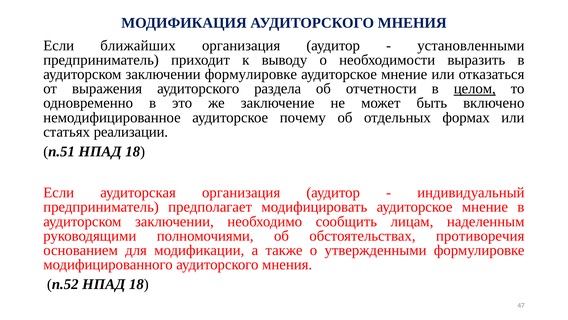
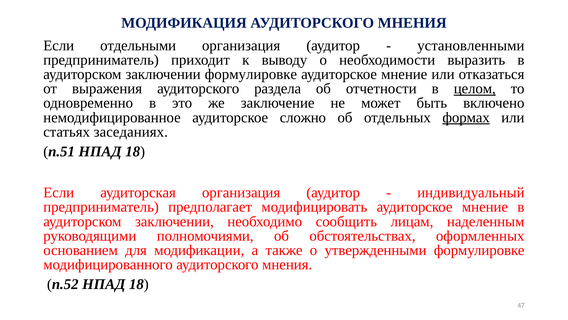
ближайших: ближайших -> отдельными (138, 45)
почему: почему -> сложно (303, 117)
формах underline: none -> present (466, 117)
реализации: реализации -> заседаниях (131, 132)
противоречия: противоречия -> оформленных (480, 235)
